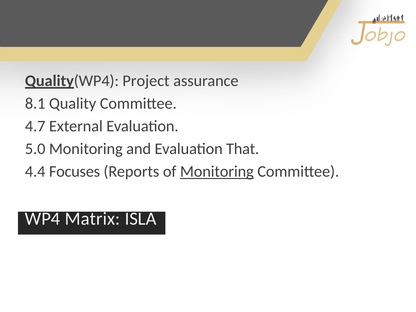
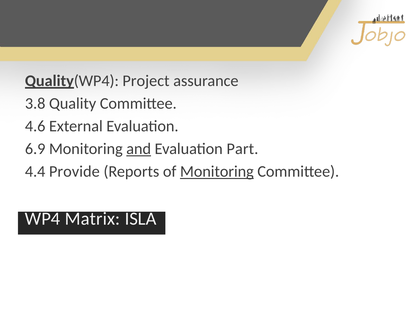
8.1: 8.1 -> 3.8 (35, 104)
4.7: 4.7 -> 4.6 (35, 126)
5.0: 5.0 -> 6.9 (35, 149)
and underline: none -> present (139, 149)
That: That -> Part (242, 149)
Focuses: Focuses -> Provide (74, 171)
